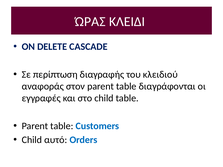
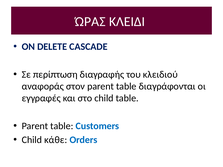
αυτό: αυτό -> κάθε (56, 140)
